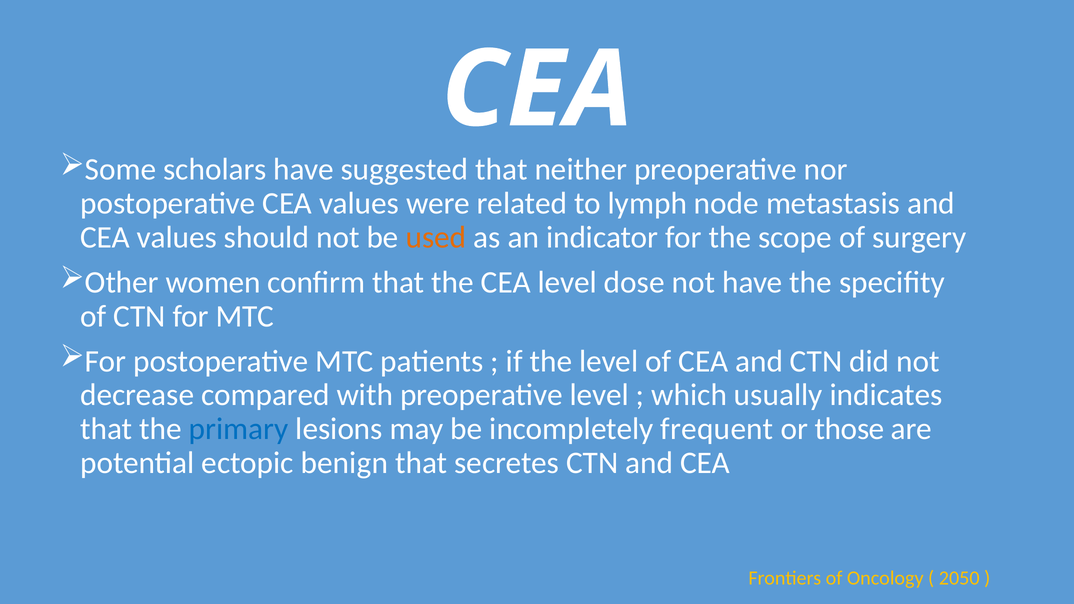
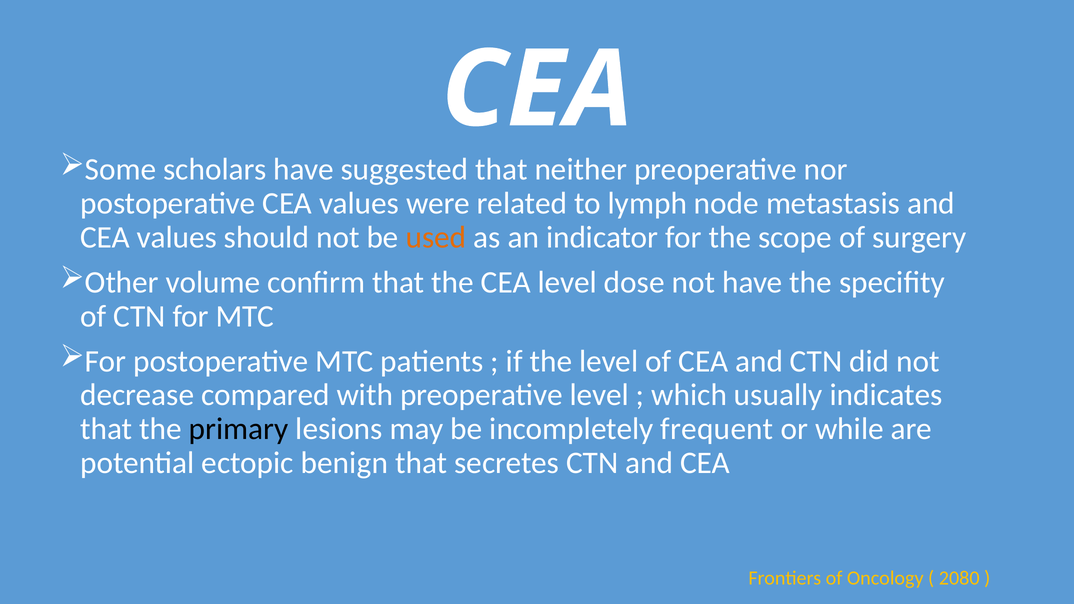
women: women -> volume (213, 282)
primary colour: blue -> black (239, 429)
those: those -> while (849, 429)
2050: 2050 -> 2080 (959, 578)
